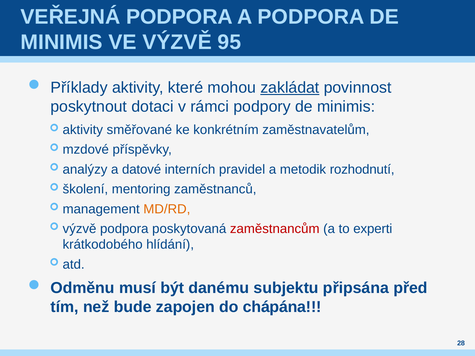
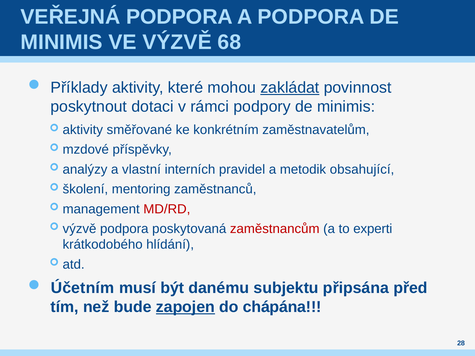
95: 95 -> 68 (229, 42)
datové: datové -> vlastní (141, 170)
rozhodnutí: rozhodnutí -> obsahující (362, 170)
MD/RD colour: orange -> red (167, 209)
Odměnu: Odměnu -> Účetním (82, 288)
zapojen underline: none -> present (185, 307)
